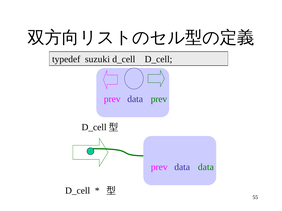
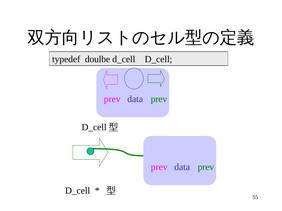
suzuki: suzuki -> doulbe (98, 59)
data: data -> prev (206, 167)
